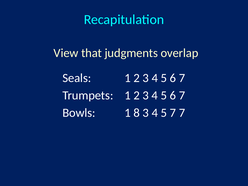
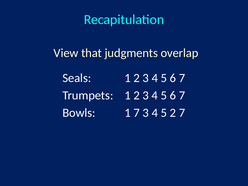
1 8: 8 -> 7 (137, 113)
5 7: 7 -> 2 (173, 113)
